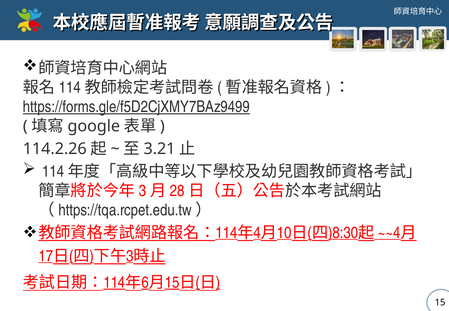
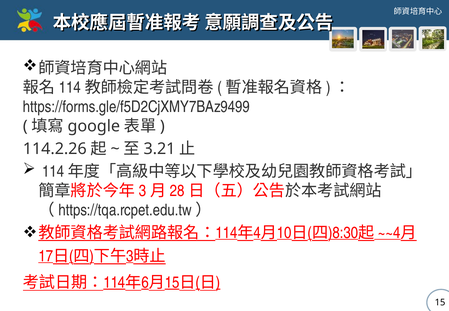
https://forms.gle/f5D2CjXMY7BAz9499 underline: present -> none (136, 107)
